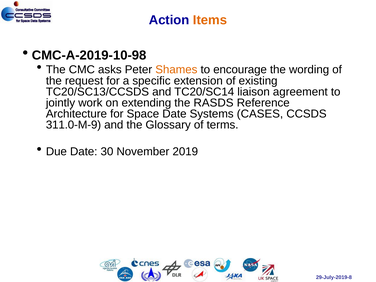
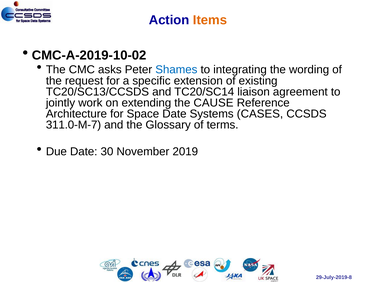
CMC-A-2019-10-98: CMC-A-2019-10-98 -> CMC-A-2019-10-02 (89, 55)
Shames colour: orange -> blue (176, 70)
encourage: encourage -> integrating (240, 70)
RASDS: RASDS -> CAUSE (214, 103)
311.0-M-9: 311.0-M-9 -> 311.0-M-7 (73, 125)
